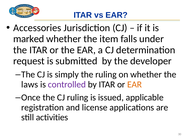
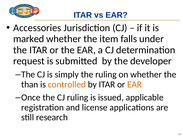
laws: laws -> than (30, 84)
controlled colour: purple -> orange (67, 84)
activities: activities -> research (52, 117)
